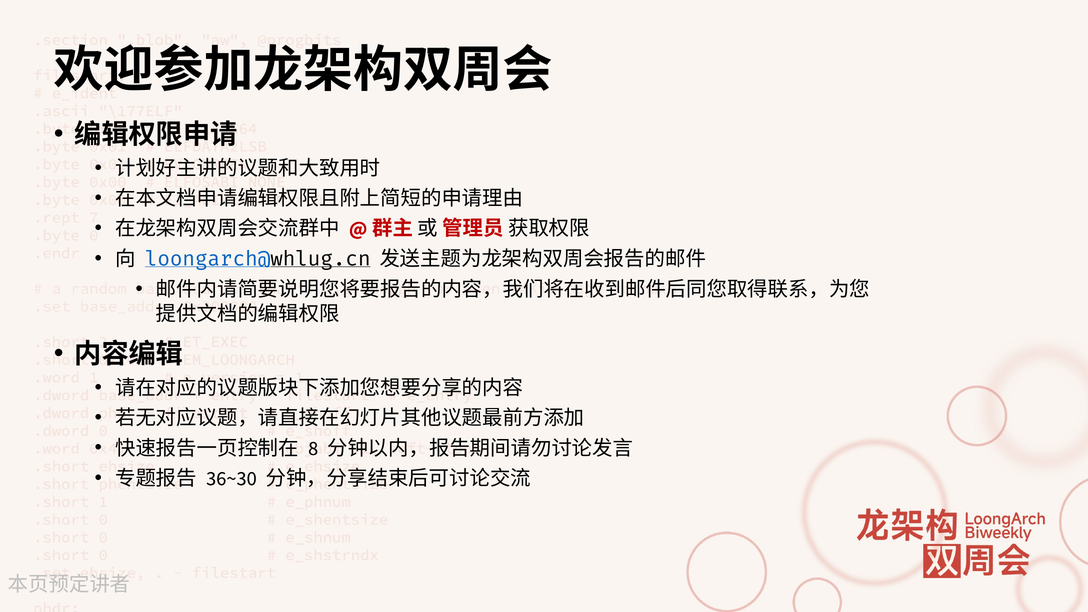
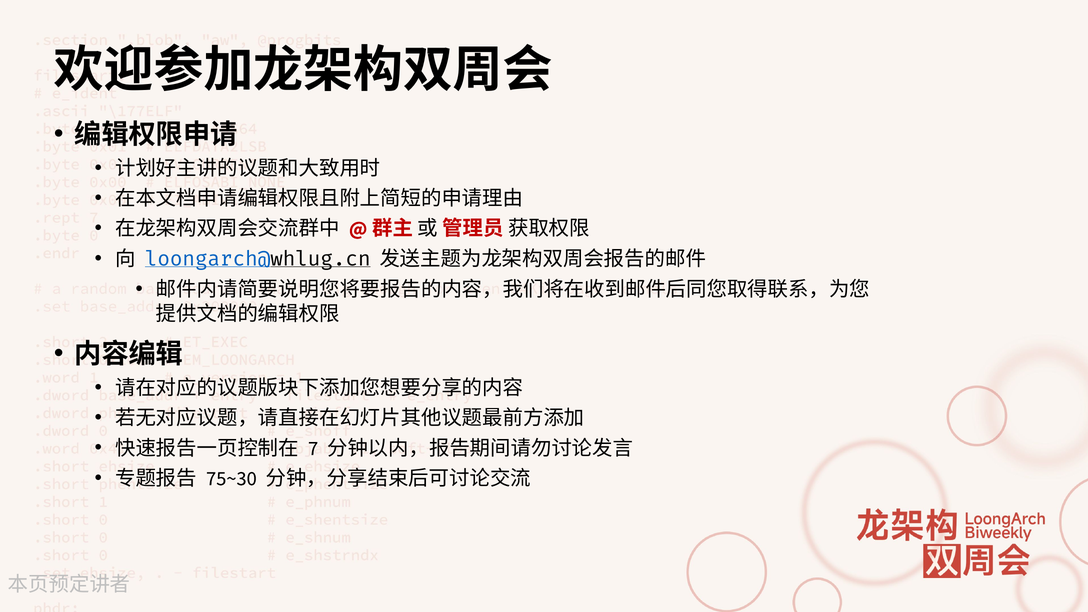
8: 8 -> 7 (313, 448)
36~30: 36~30 -> 75~30 (231, 478)
